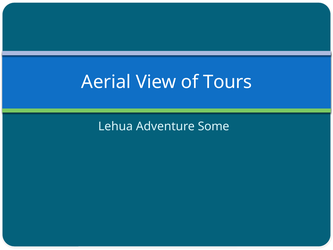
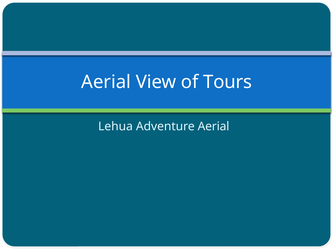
Adventure Some: Some -> Aerial (214, 126)
